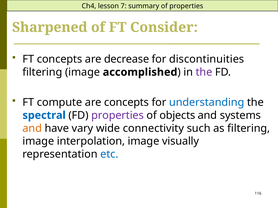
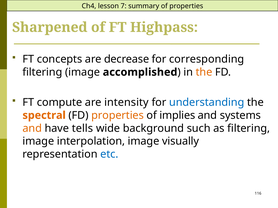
Consider: Consider -> Highpass (164, 27)
discontinuities: discontinuities -> corresponding (207, 59)
the colour: purple -> orange (204, 72)
are concepts: concepts -> intensity (126, 103)
spectral colour: blue -> orange (44, 116)
properties colour: purple -> orange (118, 116)
objects: objects -> implies (177, 116)
vary: vary -> tells (82, 129)
connectivity: connectivity -> background (153, 129)
